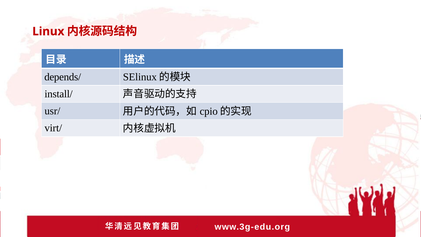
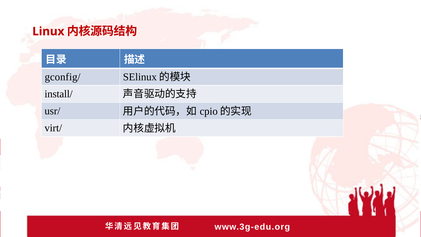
depends/: depends/ -> gconfig/ (63, 77)
